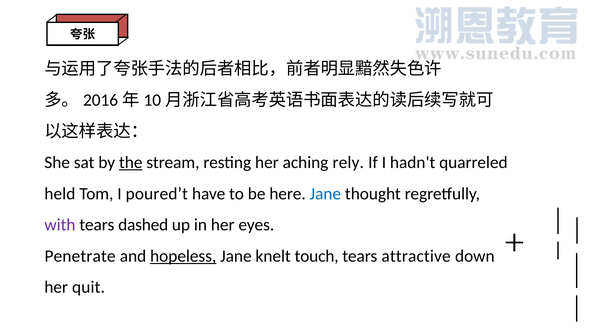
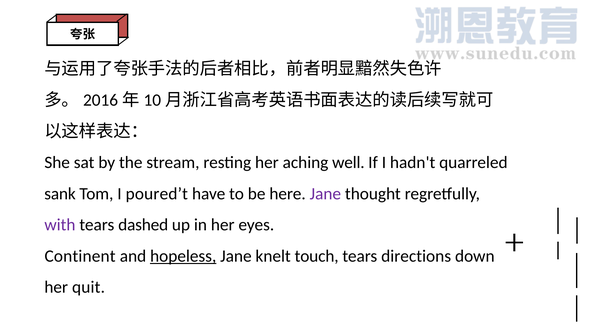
the underline: present -> none (131, 162)
rely: rely -> well (348, 162)
held: held -> sank (60, 193)
Jane colour: blue -> purple (325, 193)
Penetrate: Penetrate -> Continent (80, 256)
attractive: attractive -> directions (416, 256)
